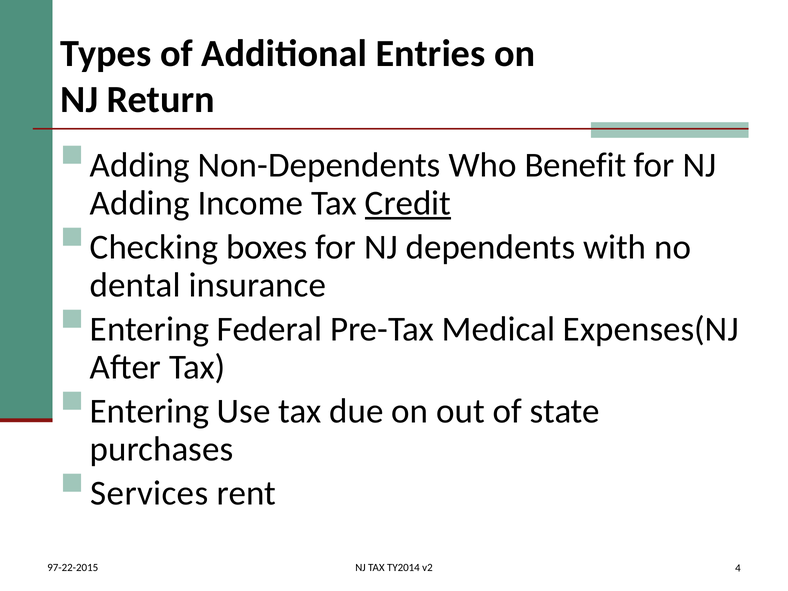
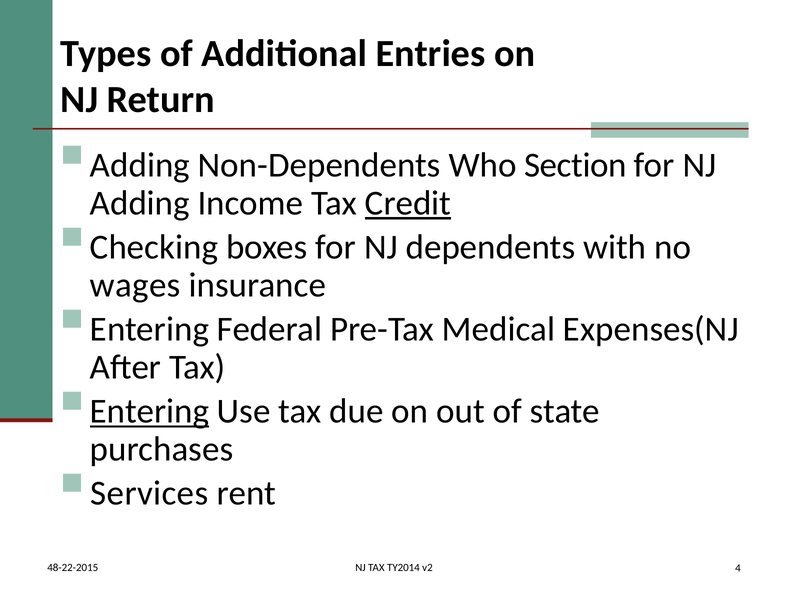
Benefit: Benefit -> Section (576, 165)
dental: dental -> wages (135, 285)
Entering underline: none -> present (150, 411)
97-22-2015: 97-22-2015 -> 48-22-2015 (73, 568)
